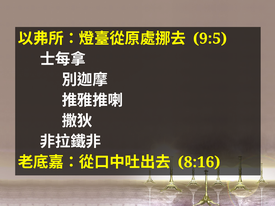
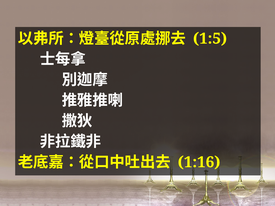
9:5: 9:5 -> 1:5 (210, 39)
8:16: 8:16 -> 1:16 (199, 162)
